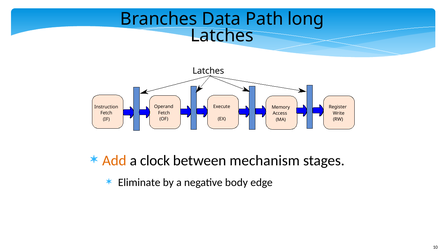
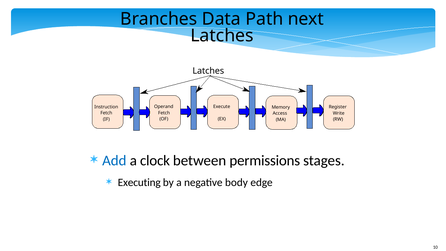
long: long -> next (306, 19)
Add colour: orange -> blue (114, 160)
mechanism: mechanism -> permissions (265, 160)
Eliminate: Eliminate -> Executing (139, 182)
